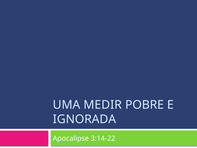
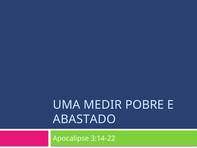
IGNORADA: IGNORADA -> ABASTADO (84, 119)
